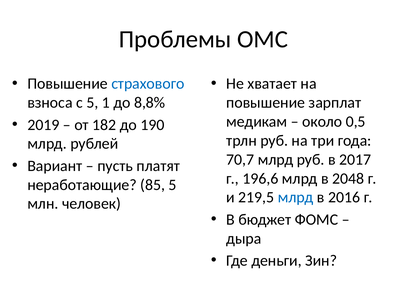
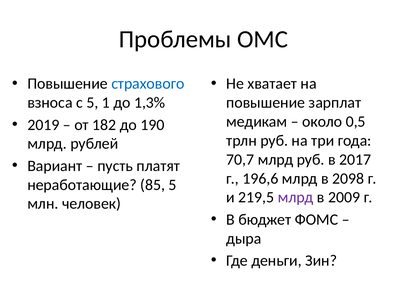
8,8%: 8,8% -> 1,3% (150, 103)
2048: 2048 -> 2098 (348, 179)
млрд colour: blue -> purple (296, 198)
2016: 2016 -> 2009 (344, 198)
